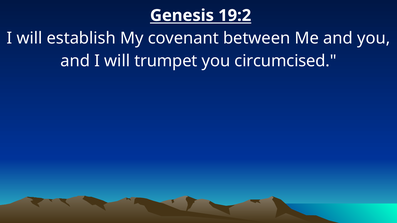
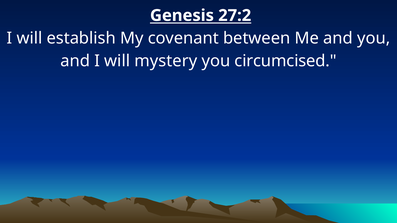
19:2: 19:2 -> 27:2 (235, 16)
trumpet: trumpet -> mystery (166, 61)
